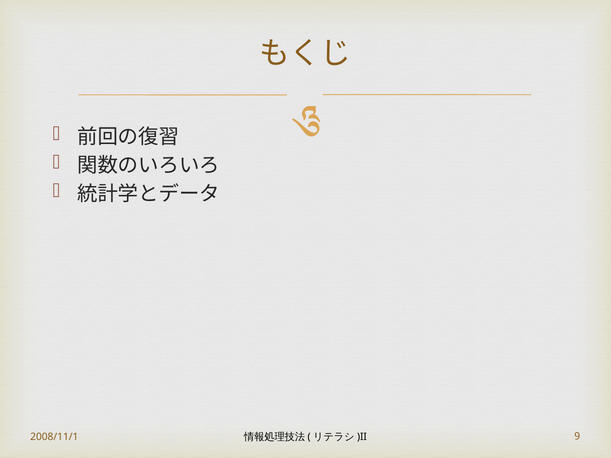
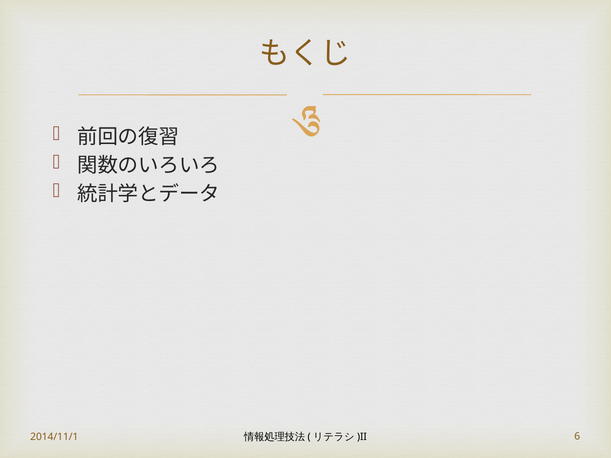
2008/11/1: 2008/11/1 -> 2014/11/1 (54, 437)
9: 9 -> 6 (577, 436)
